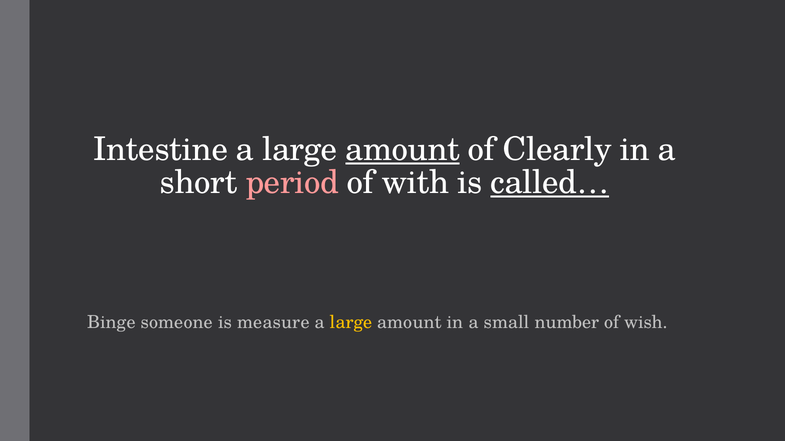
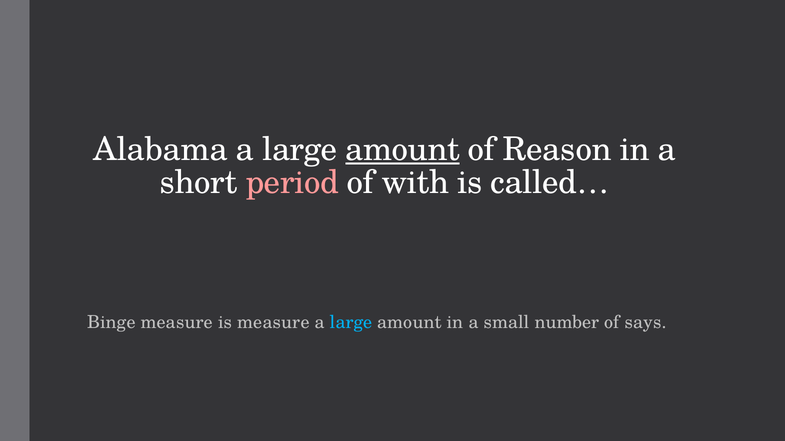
Intestine: Intestine -> Alabama (161, 149)
Clearly: Clearly -> Reason (557, 149)
called… underline: present -> none (550, 183)
Binge someone: someone -> measure (177, 323)
large colour: yellow -> light blue (351, 323)
wish: wish -> says (646, 323)
